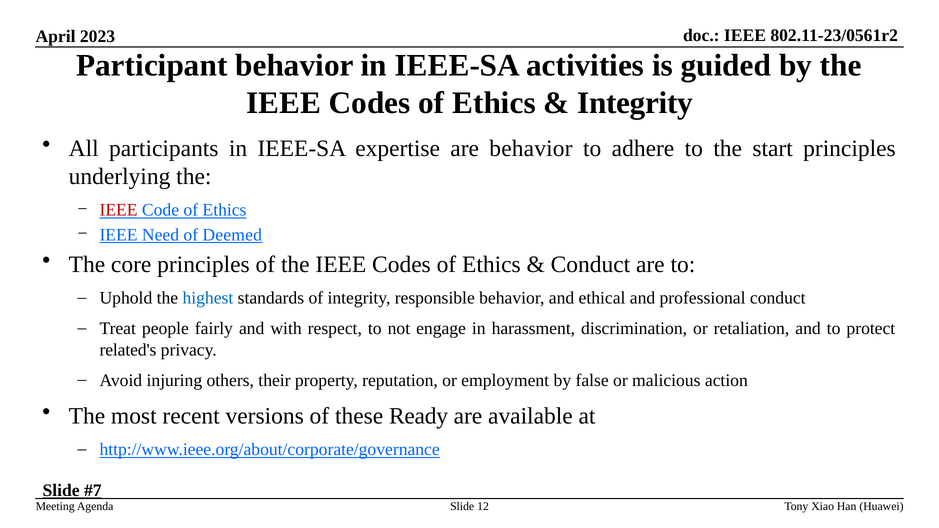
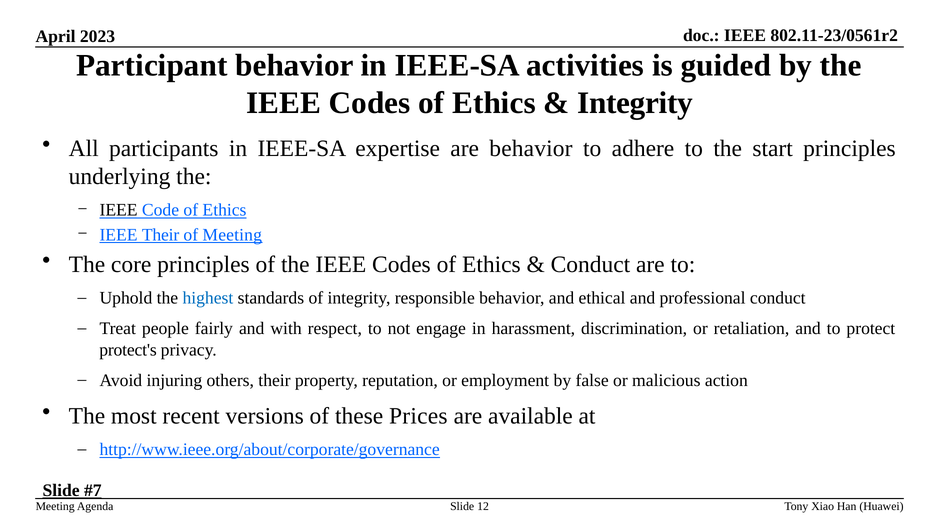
IEEE colour: red -> black (119, 210)
IEEE Need: Need -> Their (161, 235)
of Deemed: Deemed -> Meeting (232, 235)
related's: related's -> protect's (128, 350)
Ready: Ready -> Prices (418, 416)
